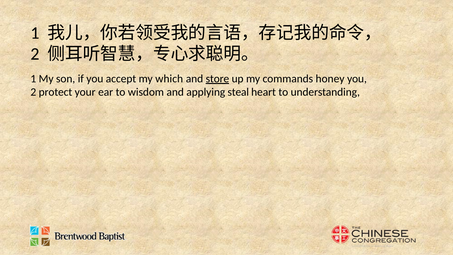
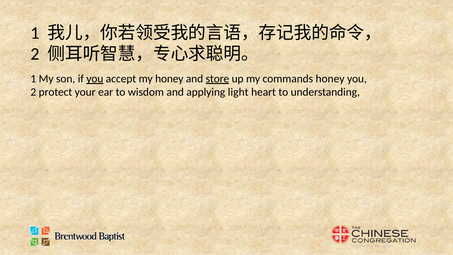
you underline: none -> present (95, 79)
my which: which -> honey (169, 79)
steal: steal -> light (238, 92)
